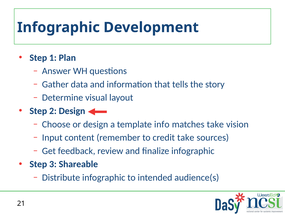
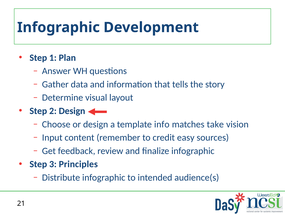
credit take: take -> easy (186, 137)
Shareable: Shareable -> Principles (78, 164)
